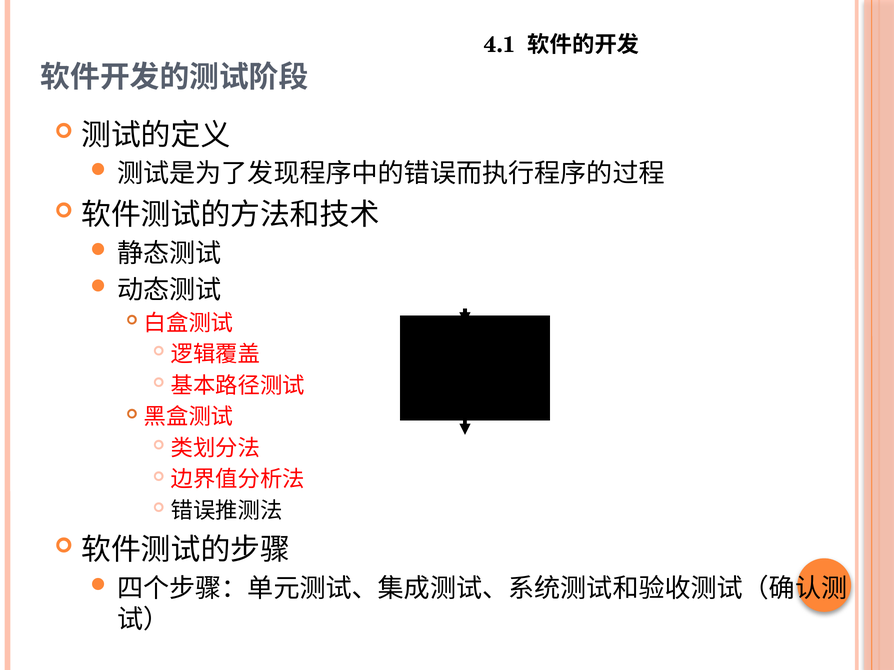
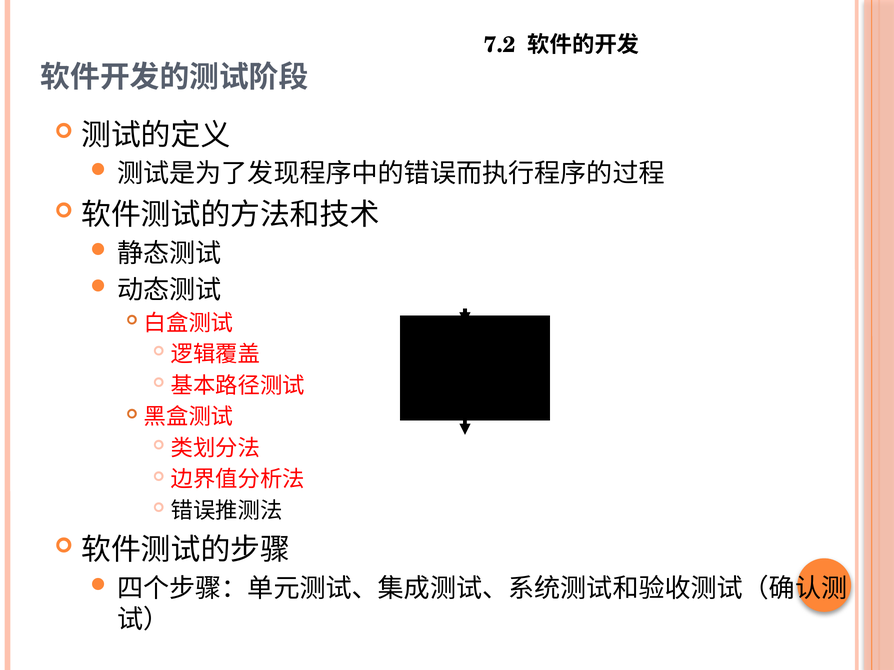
4.1: 4.1 -> 7.2 (500, 45)
